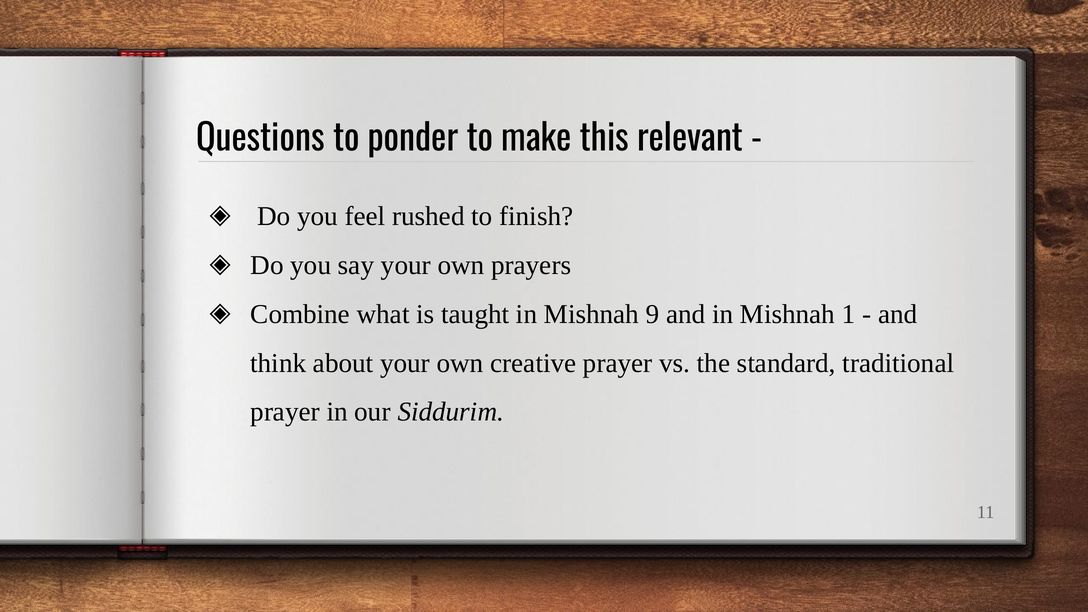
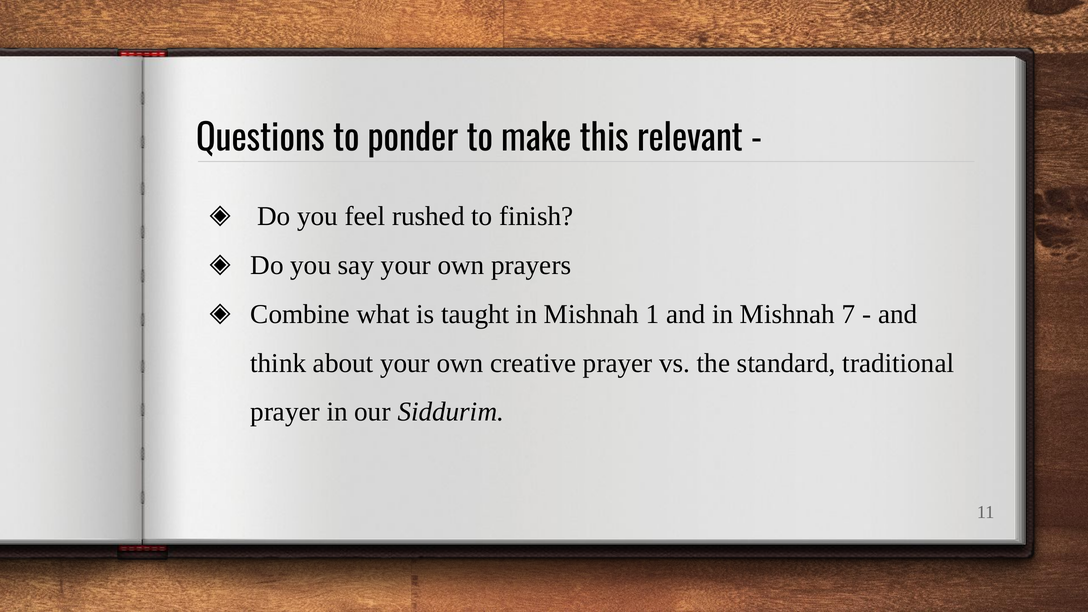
9: 9 -> 1 (653, 314)
1: 1 -> 7 (849, 314)
